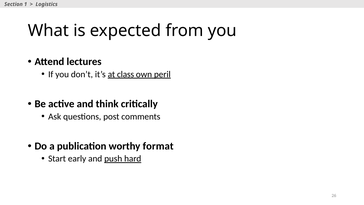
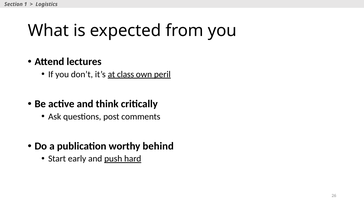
format: format -> behind (158, 146)
